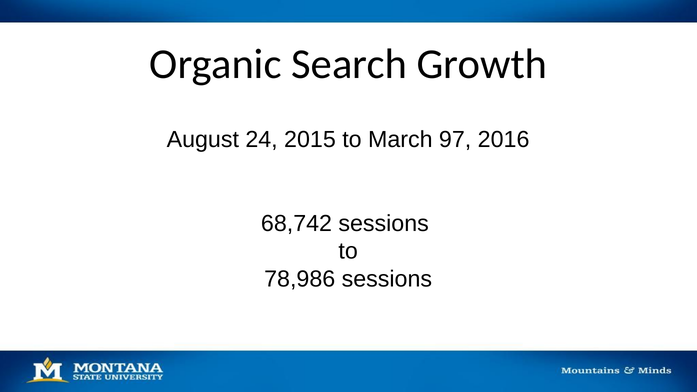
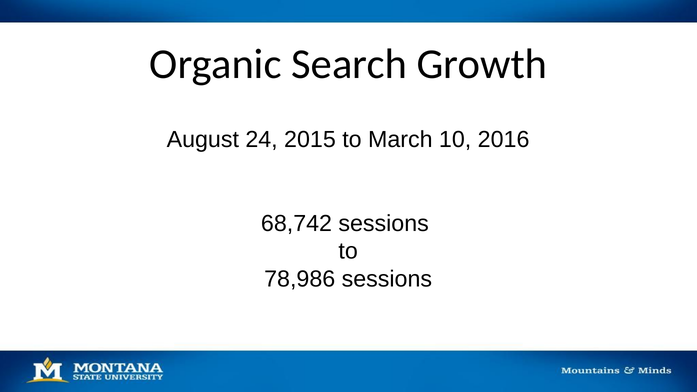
97: 97 -> 10 (455, 140)
